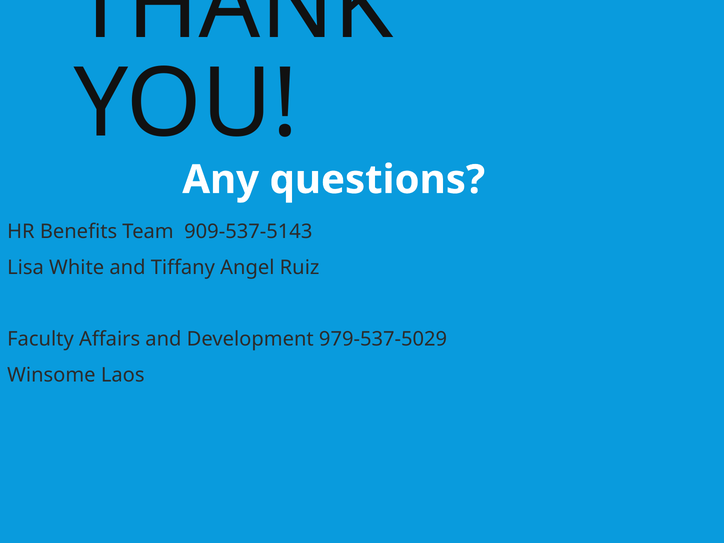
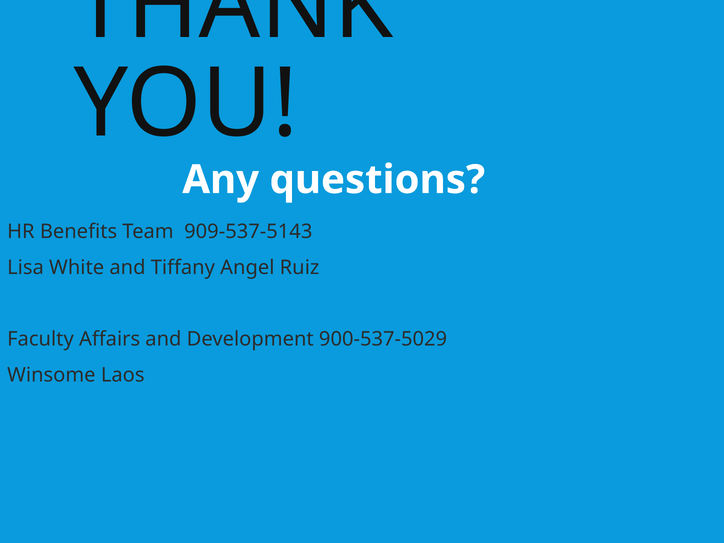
979-537-5029: 979-537-5029 -> 900-537-5029 (383, 339)
